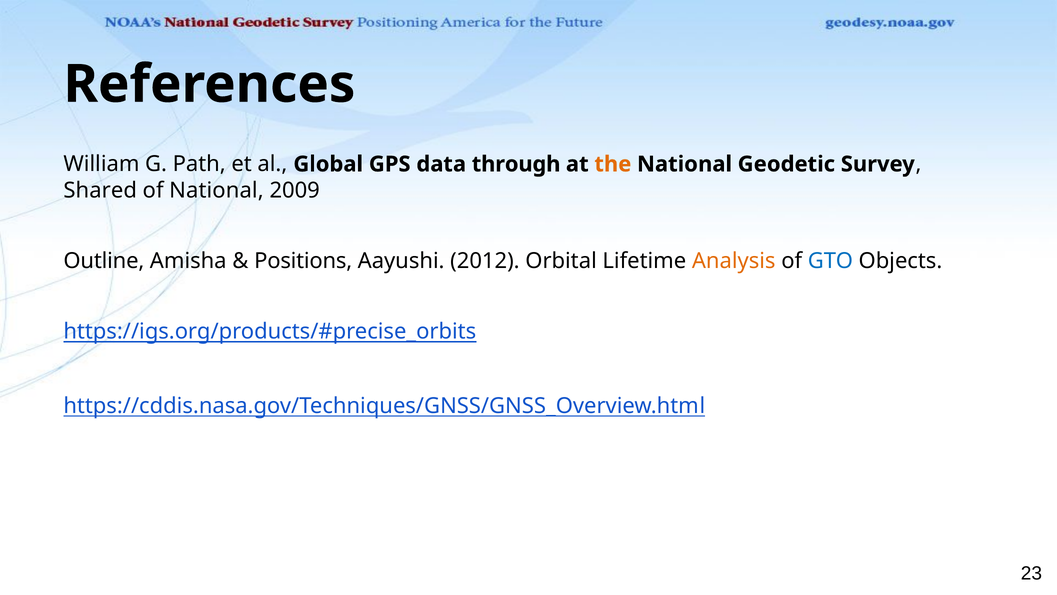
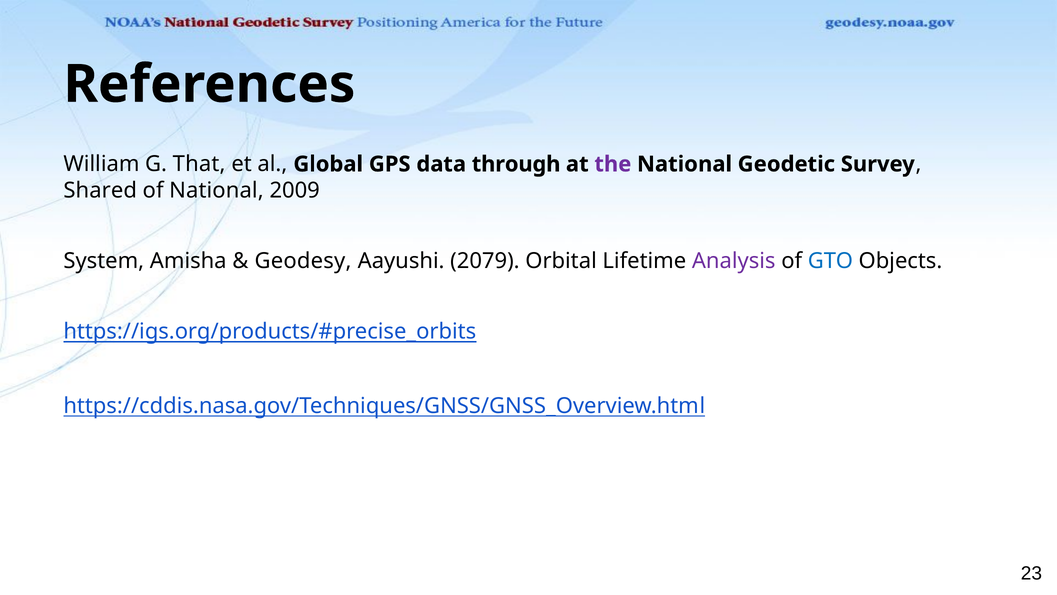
Path: Path -> That (199, 164)
the colour: orange -> purple (613, 164)
Outline: Outline -> System (104, 261)
Positions: Positions -> Geodesy (303, 261)
2012: 2012 -> 2079 (485, 261)
Analysis colour: orange -> purple (734, 261)
